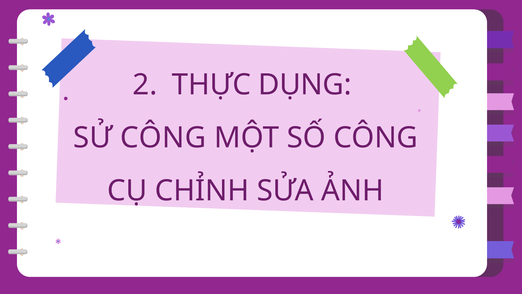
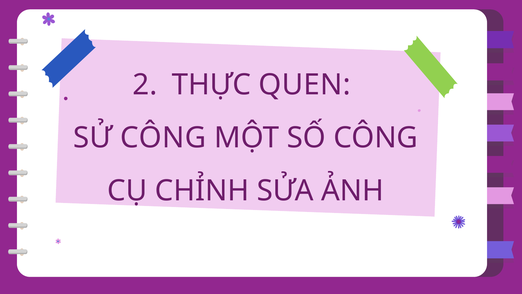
DỤNG: DỤNG -> QUEN (305, 85)
